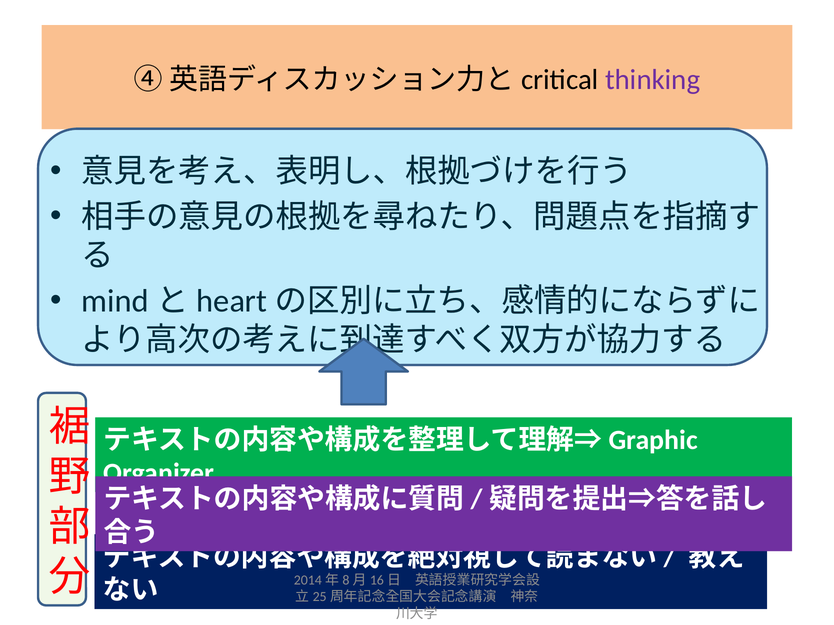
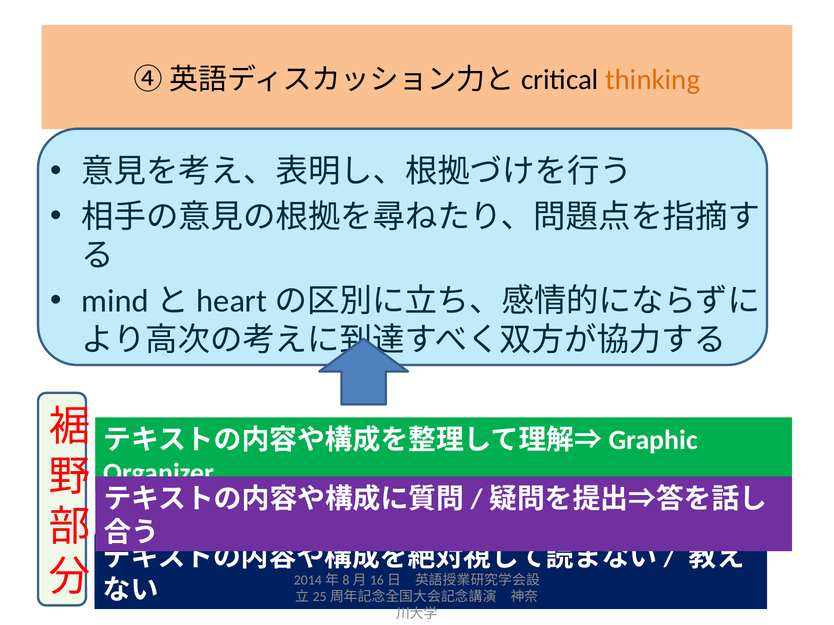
thinking colour: purple -> orange (653, 80)
